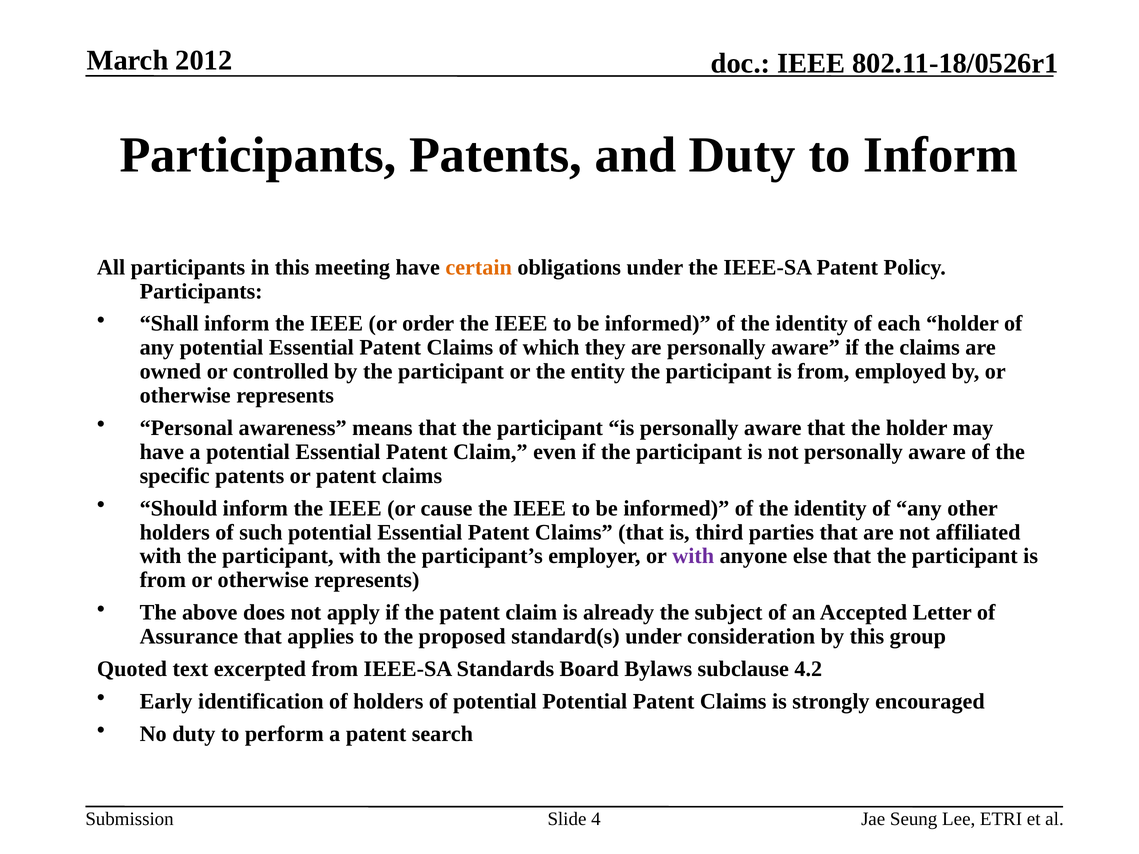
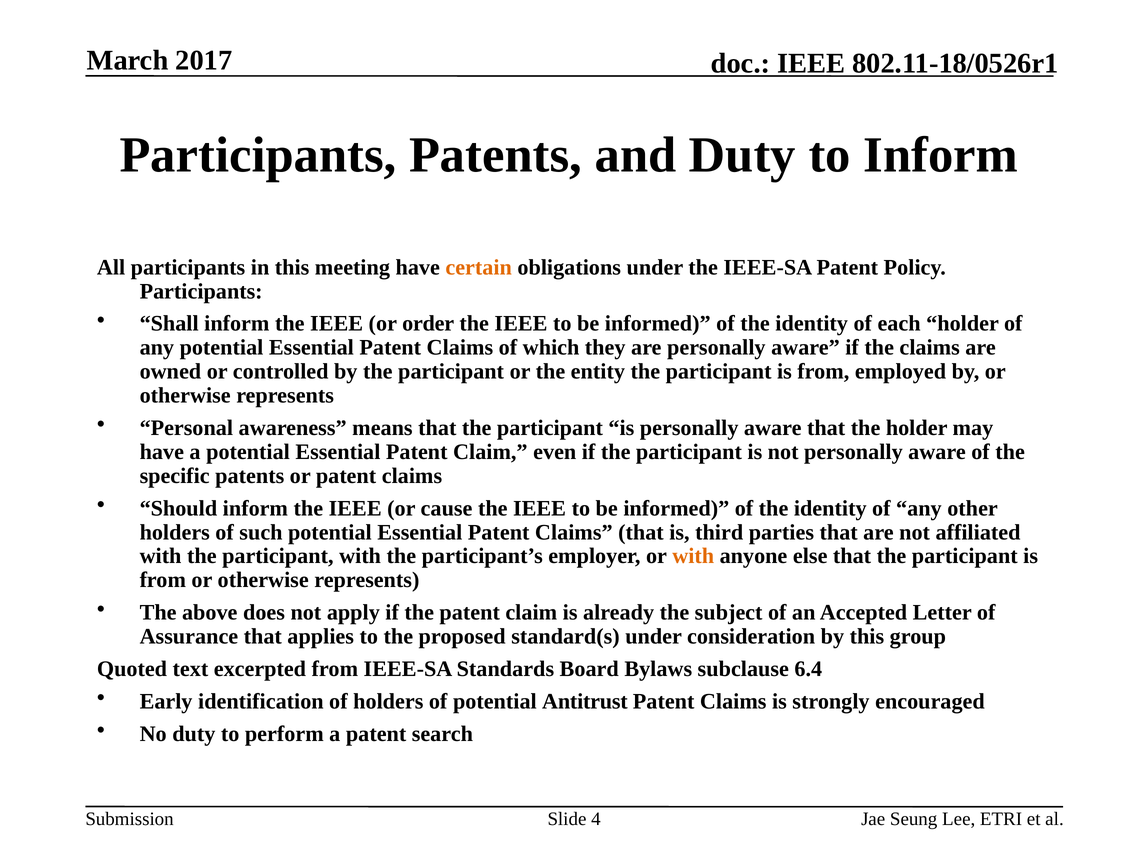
2012: 2012 -> 2017 (204, 60)
with colour: purple -> orange (693, 556)
4.2: 4.2 -> 6.4 (808, 669)
potential Potential: Potential -> Antitrust (585, 702)
